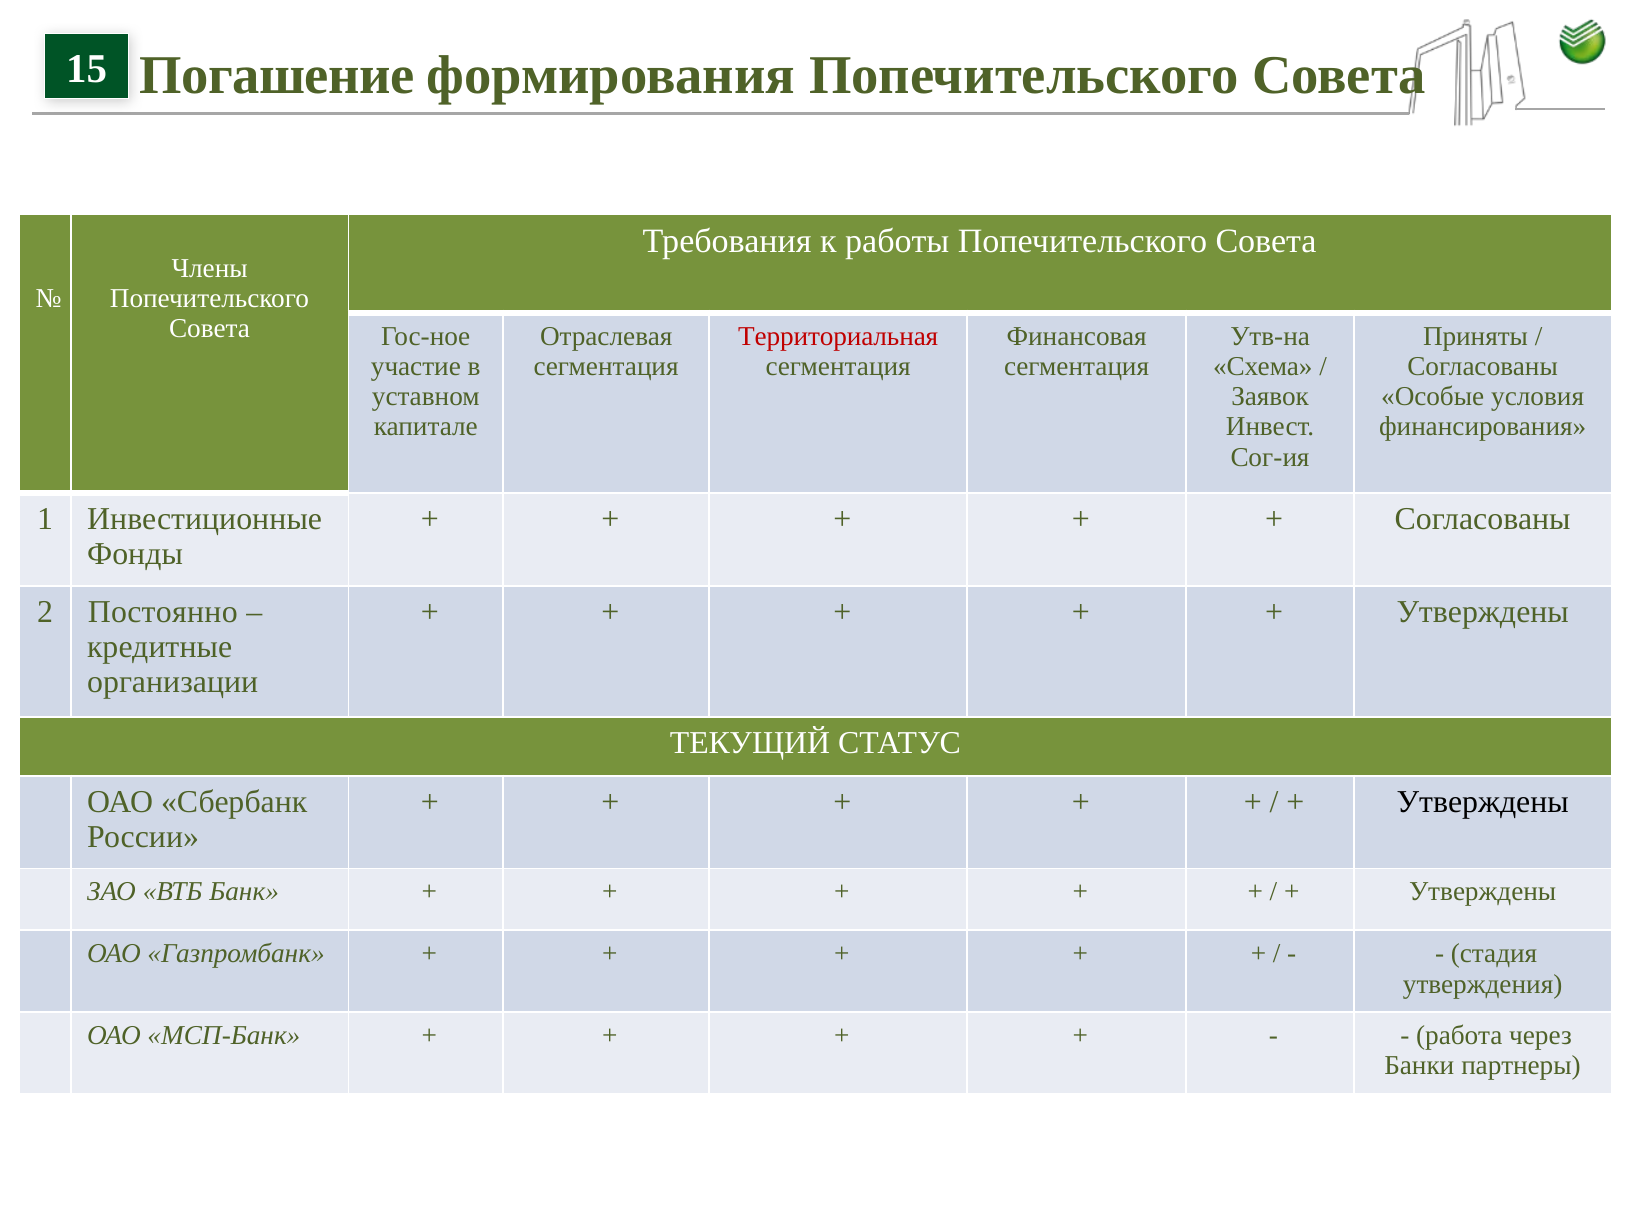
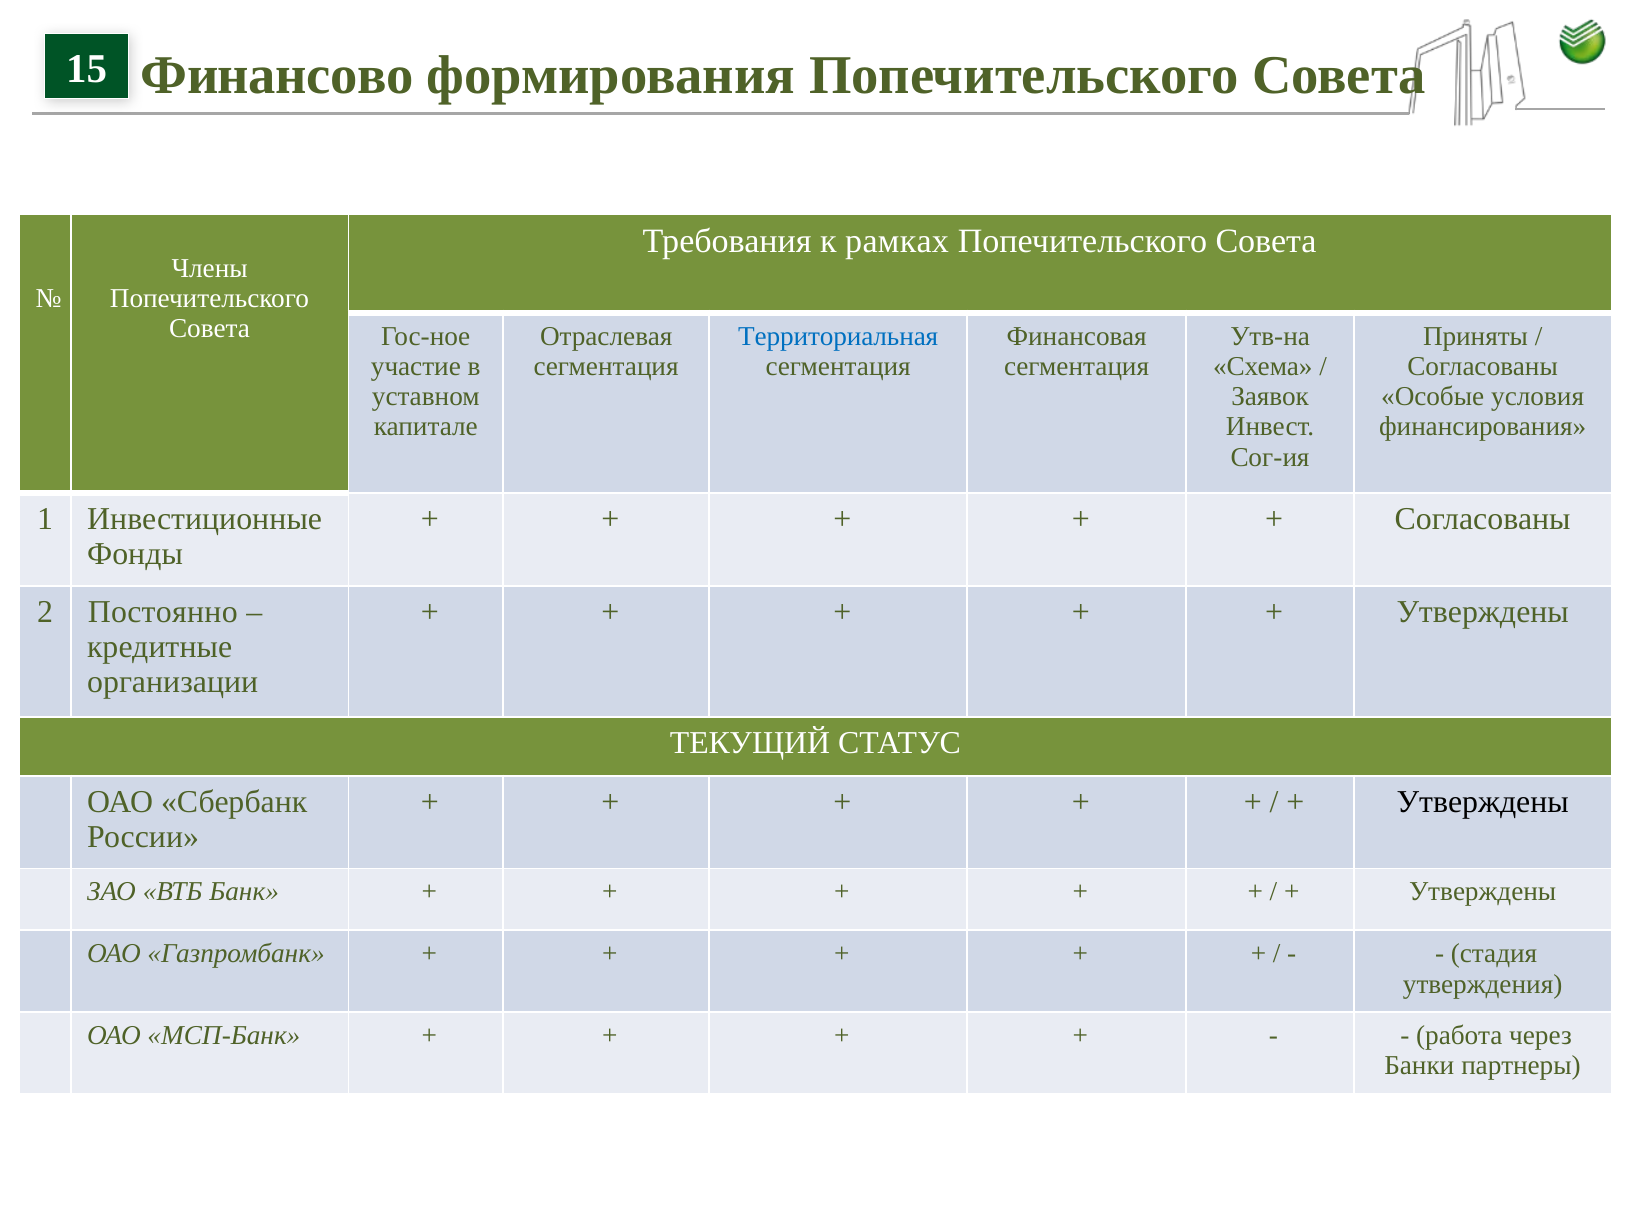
Погашение: Погашение -> Финансово (277, 75)
работы: работы -> рамках (897, 241)
Территориальная colour: red -> blue (838, 336)
